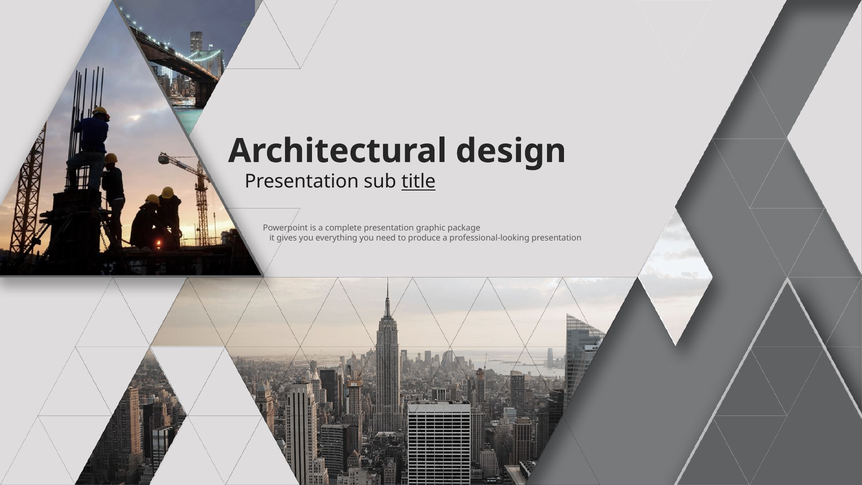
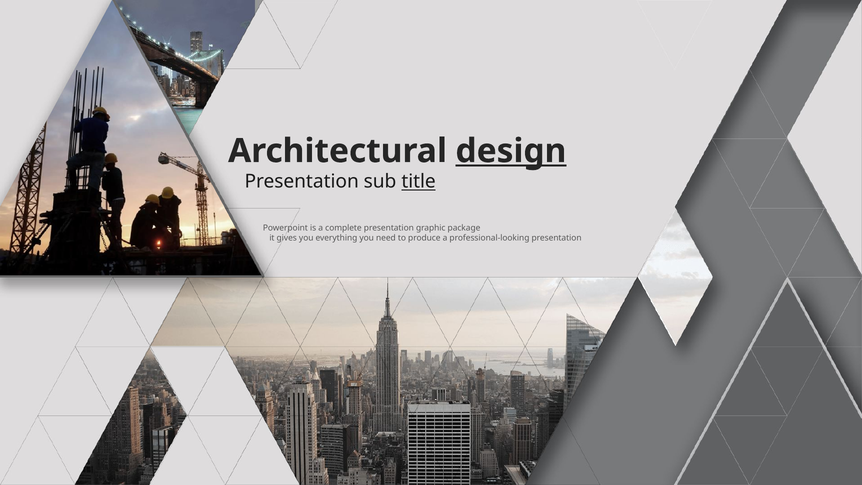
design underline: none -> present (511, 151)
